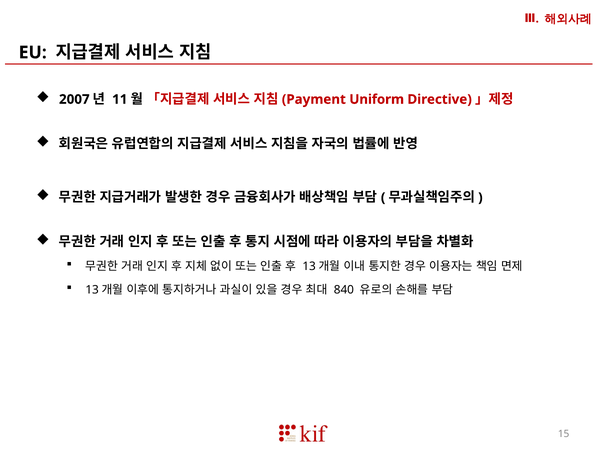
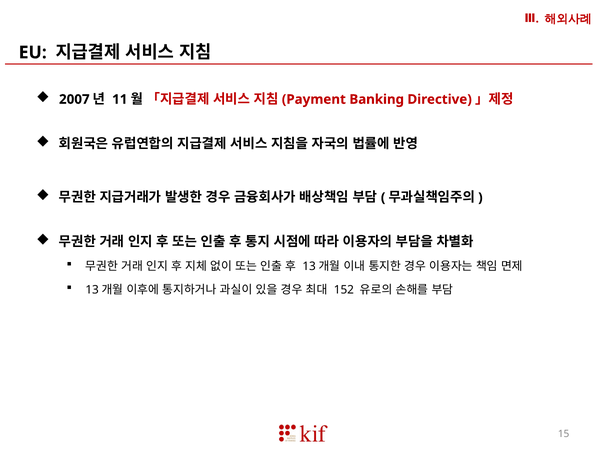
Uniform: Uniform -> Banking (377, 99)
840: 840 -> 152 (344, 290)
